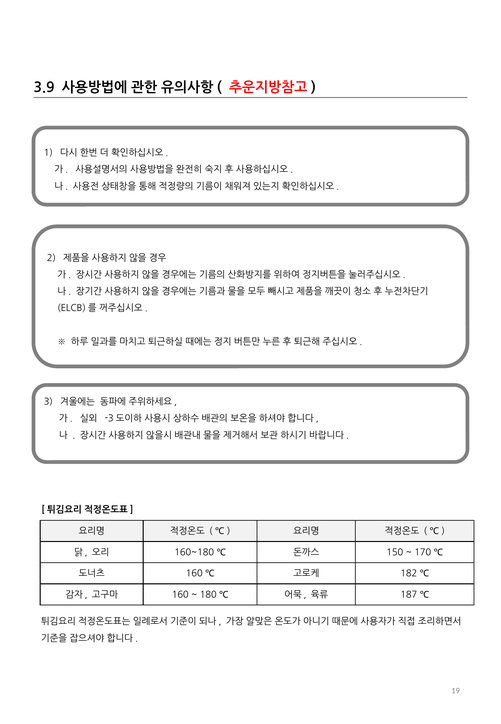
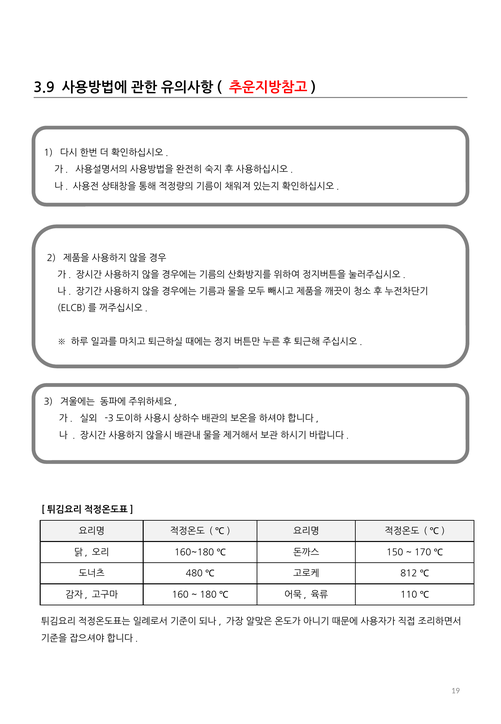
160: 160 -> 480 (194, 573)
182: 182 -> 812 (409, 573)
187: 187 -> 110 (409, 594)
